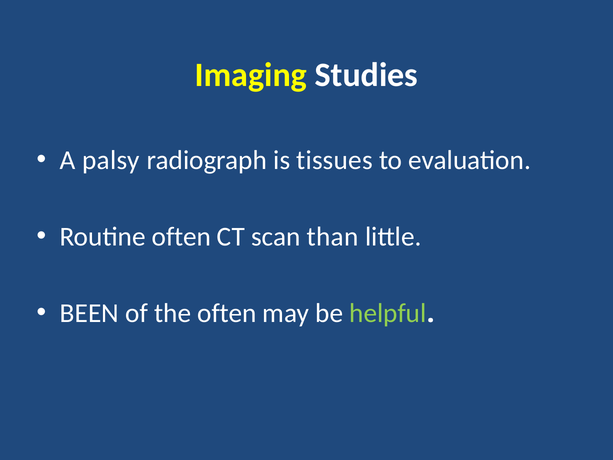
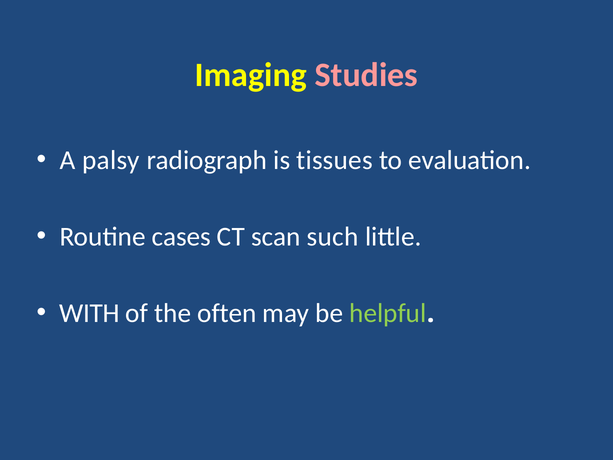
Studies colour: white -> pink (366, 75)
Routine often: often -> cases (181, 237)
than: than -> such (333, 237)
BEEN: BEEN -> WITH (90, 313)
